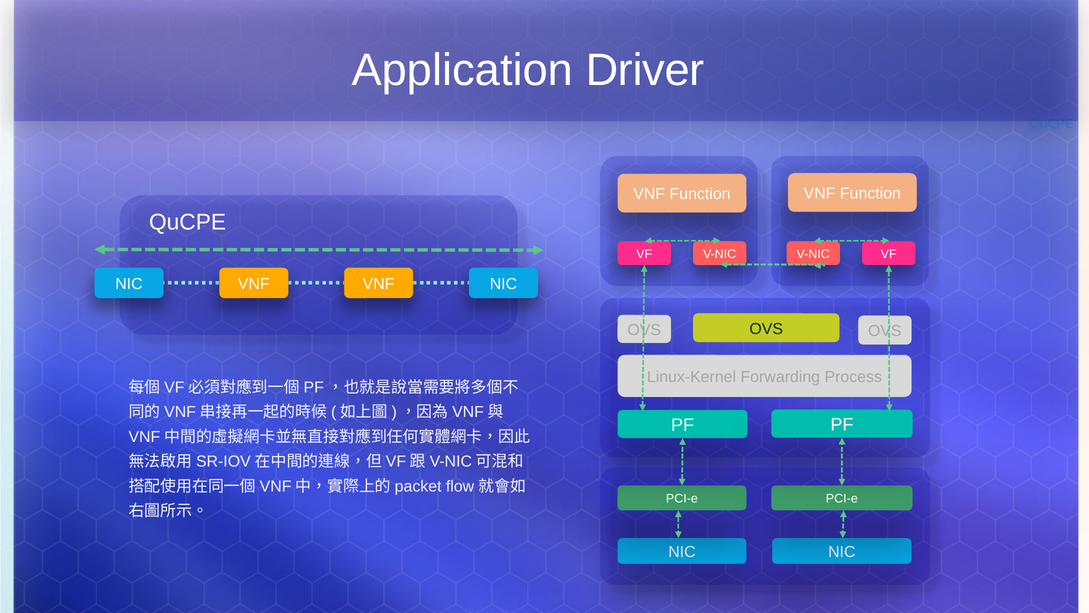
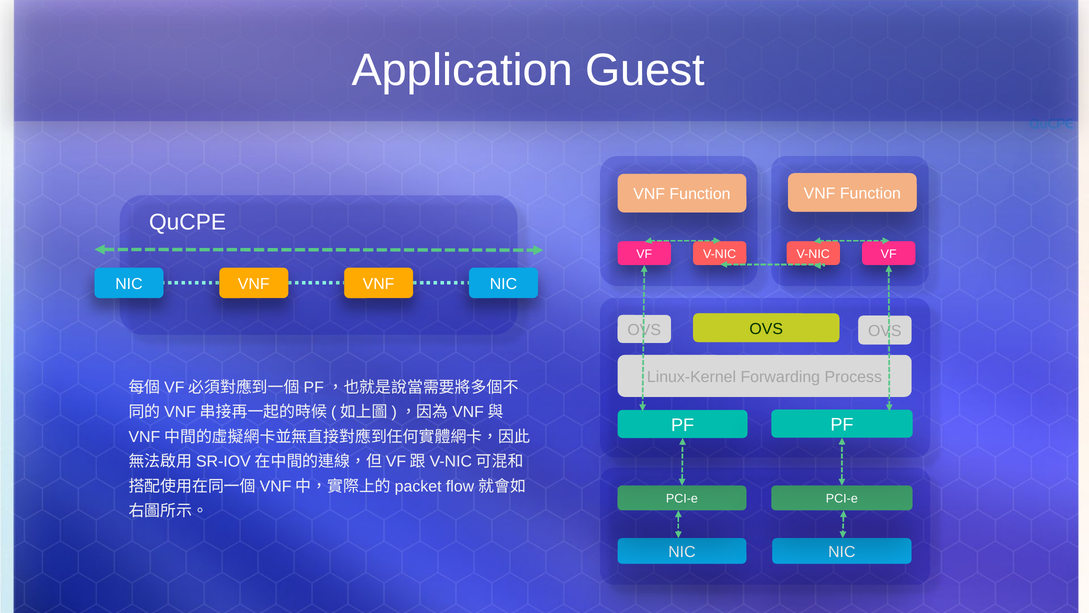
Driver: Driver -> Guest (645, 70)
